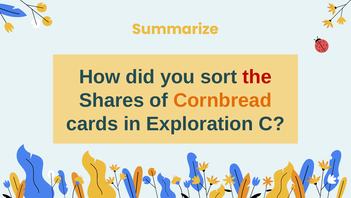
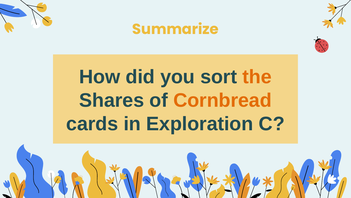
the colour: red -> orange (257, 77)
